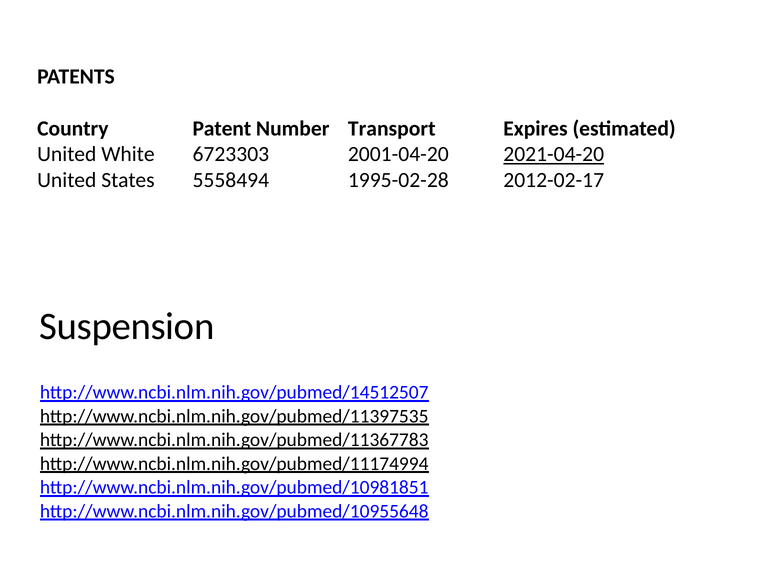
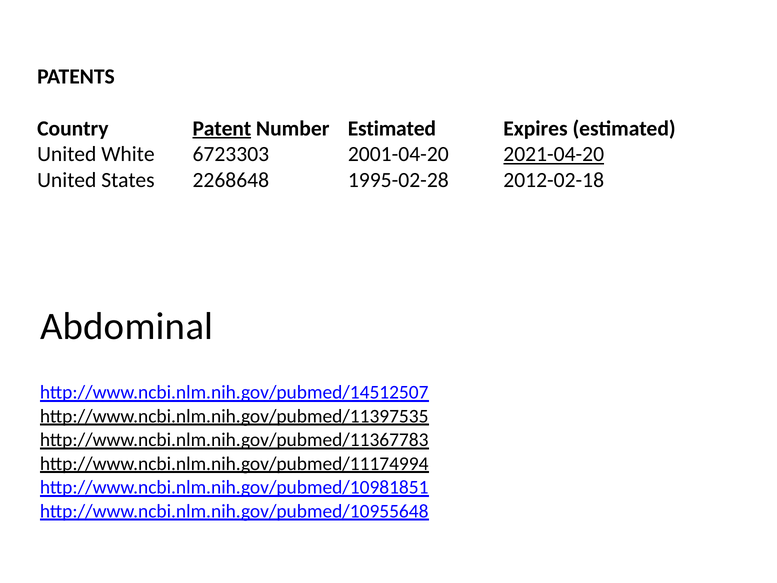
Patent underline: none -> present (222, 128)
Number Transport: Transport -> Estimated (392, 128)
5558494: 5558494 -> 2268648 (231, 180)
2012-02-17: 2012-02-17 -> 2012-02-18 (554, 180)
Suspension: Suspension -> Abdominal (127, 326)
